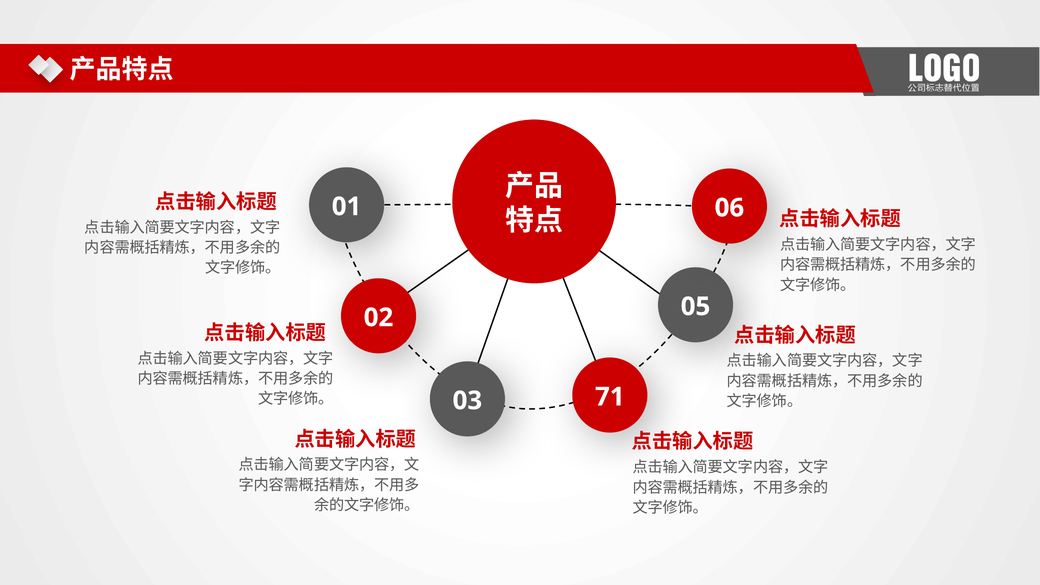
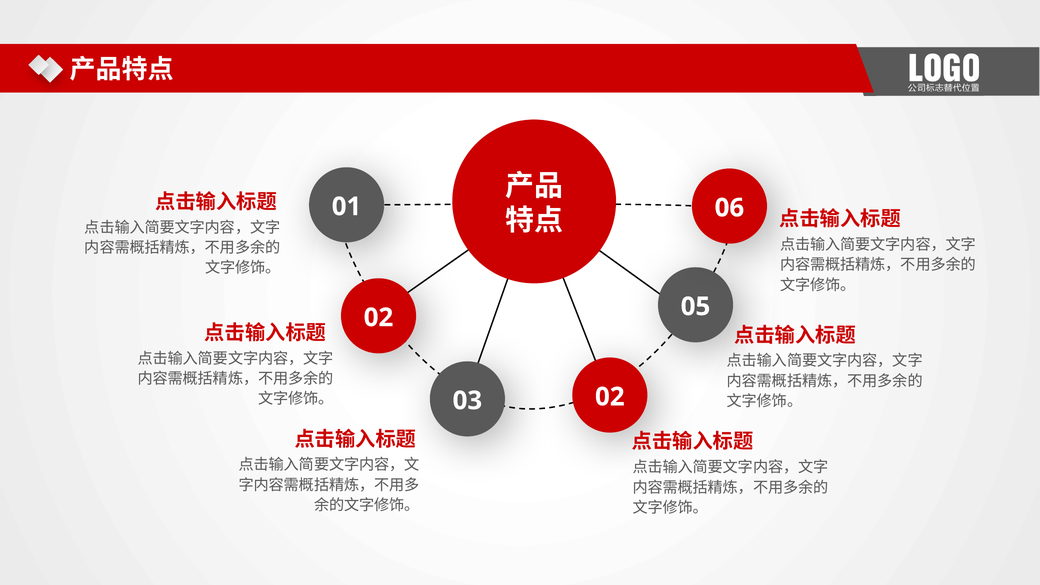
03 71: 71 -> 02 (610, 397)
